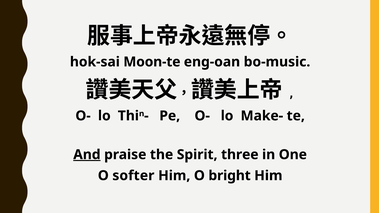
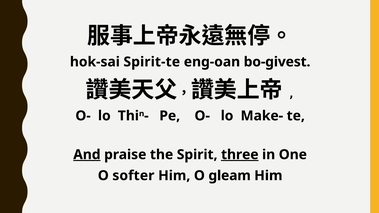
Moon-te: Moon-te -> Spirit-te (152, 62)
bo-music: bo-music -> bo-givest (277, 62)
three underline: none -> present (240, 155)
bright: bright -> gleam (230, 176)
